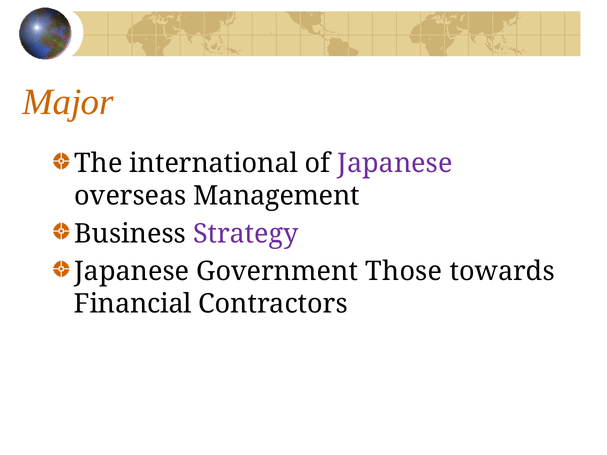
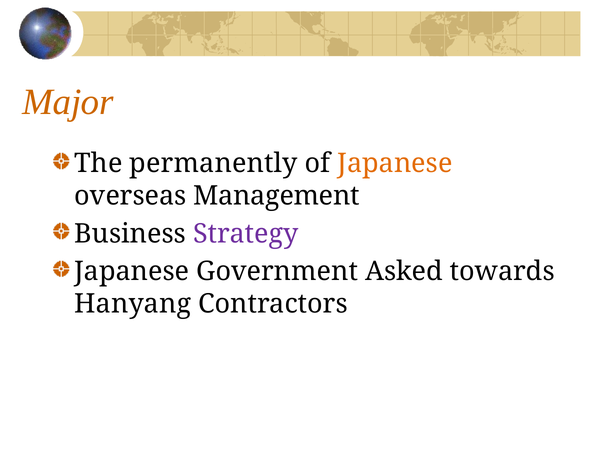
international: international -> permanently (214, 164)
Japanese colour: purple -> orange (395, 164)
Those: Those -> Asked (404, 272)
Financial: Financial -> Hanyang (133, 304)
